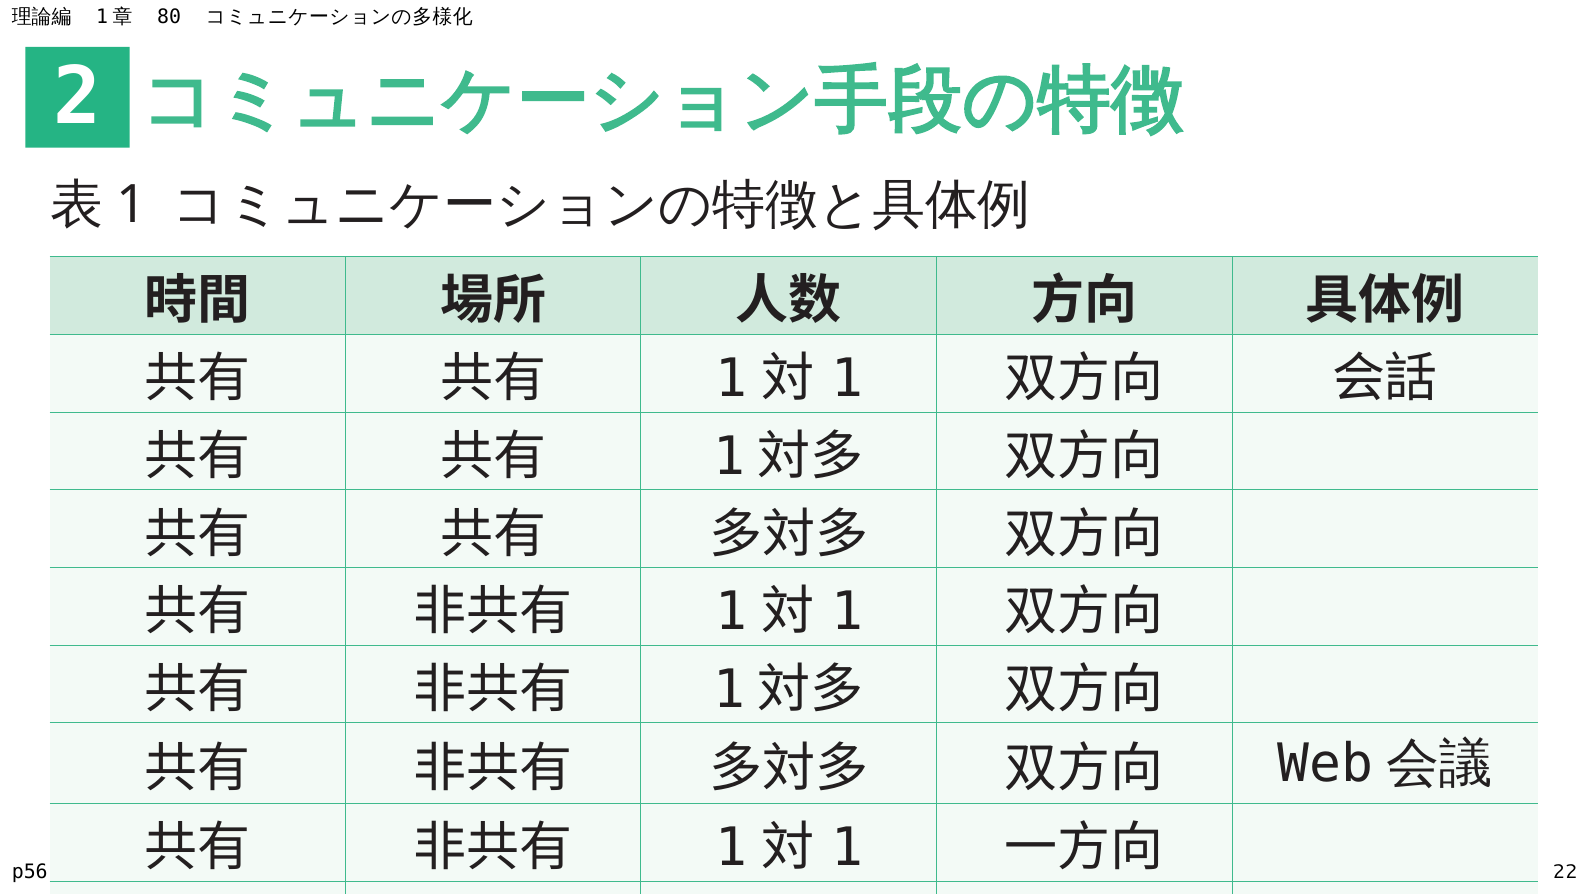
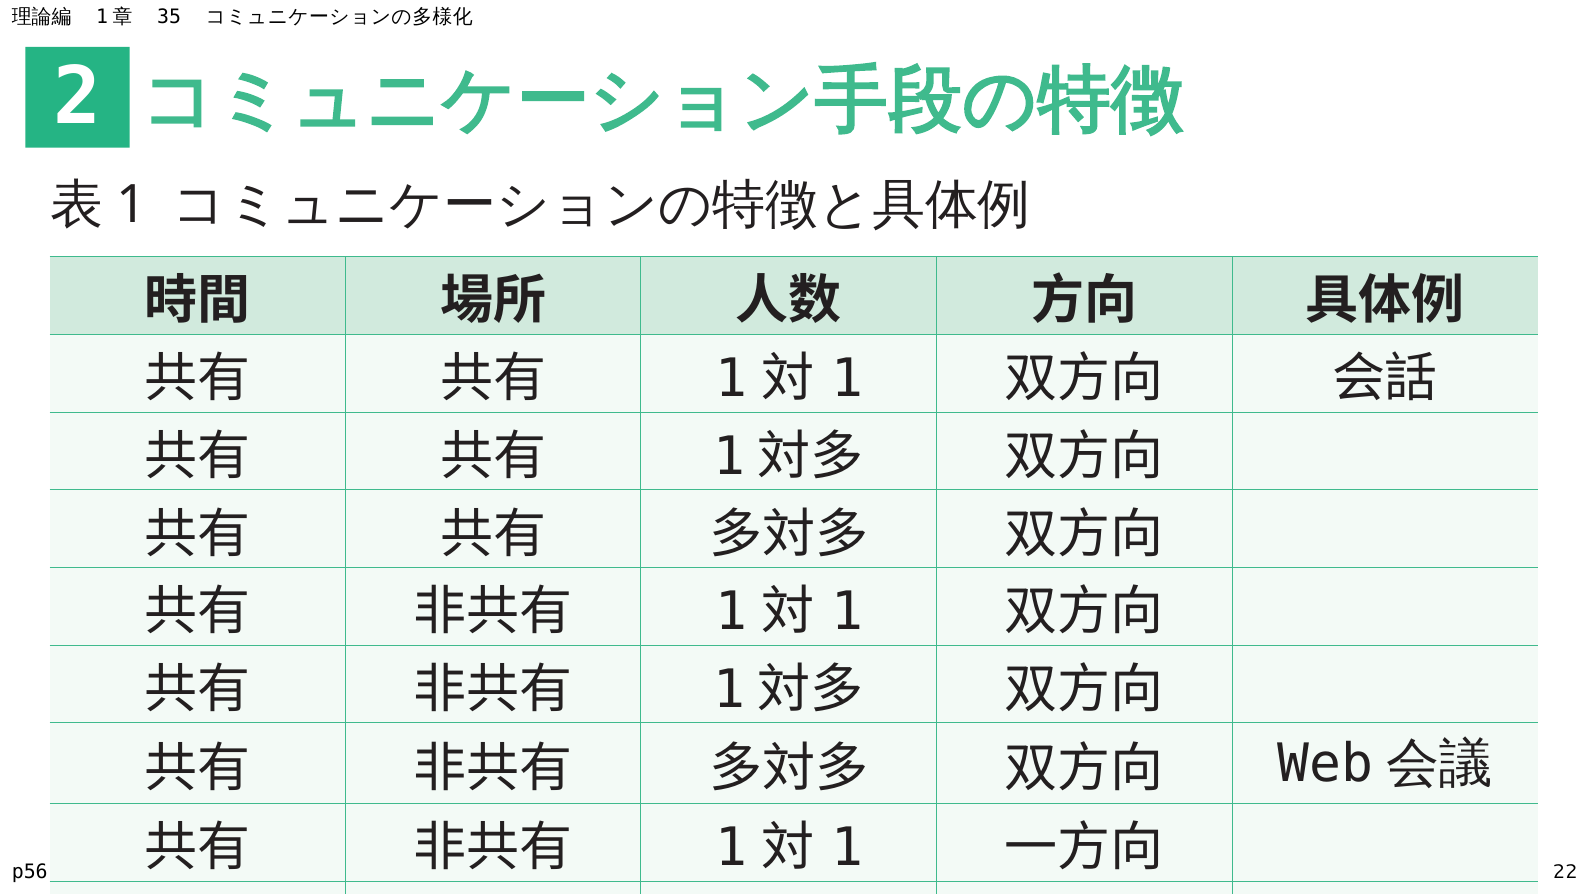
80: 80 -> 35 (169, 17)
